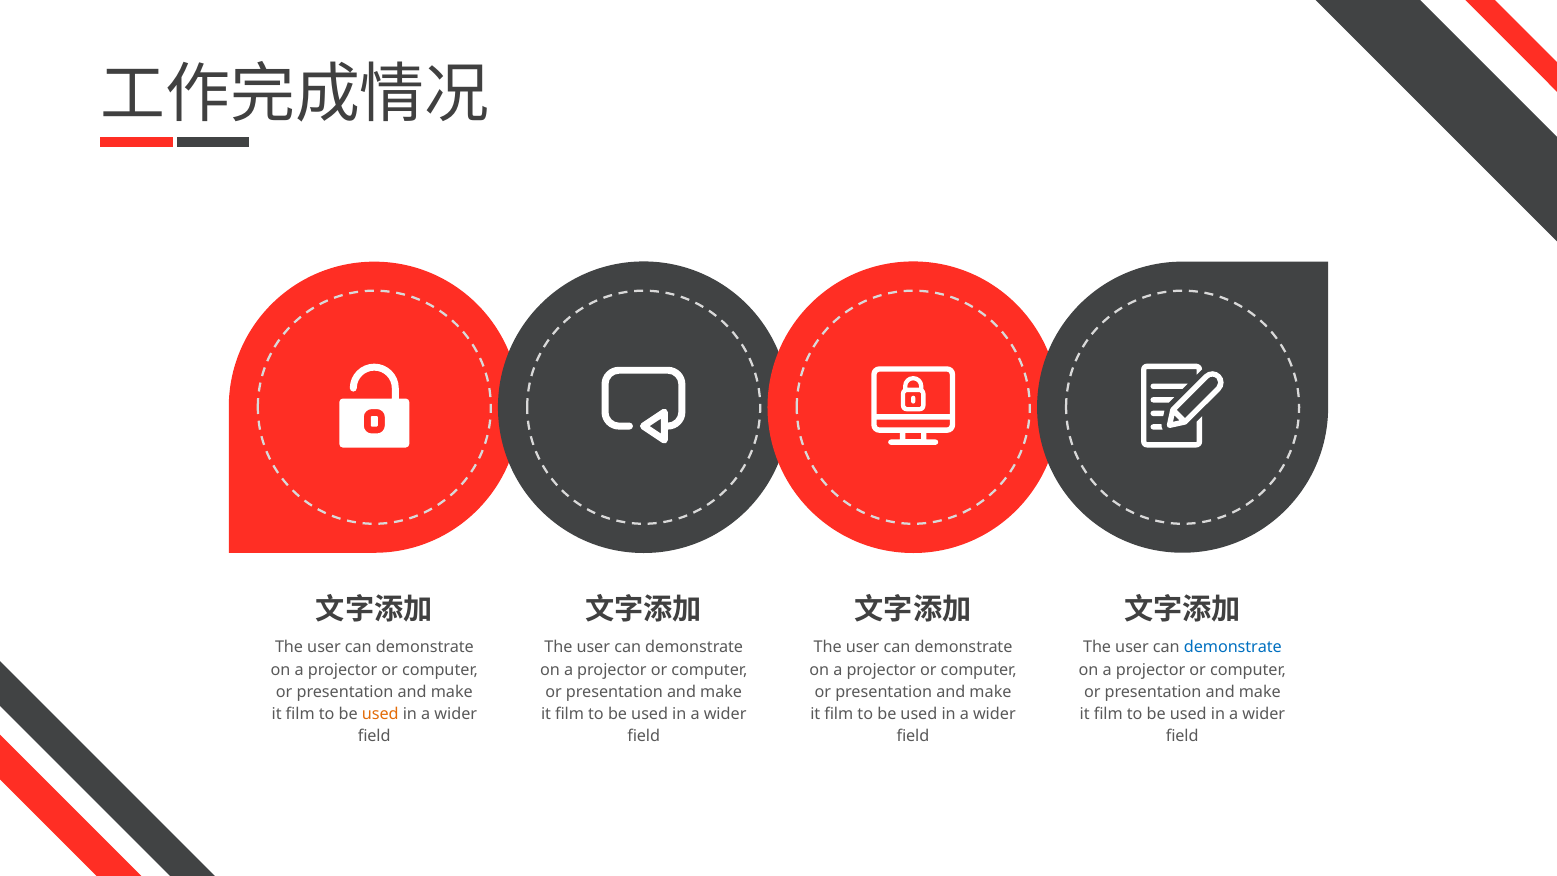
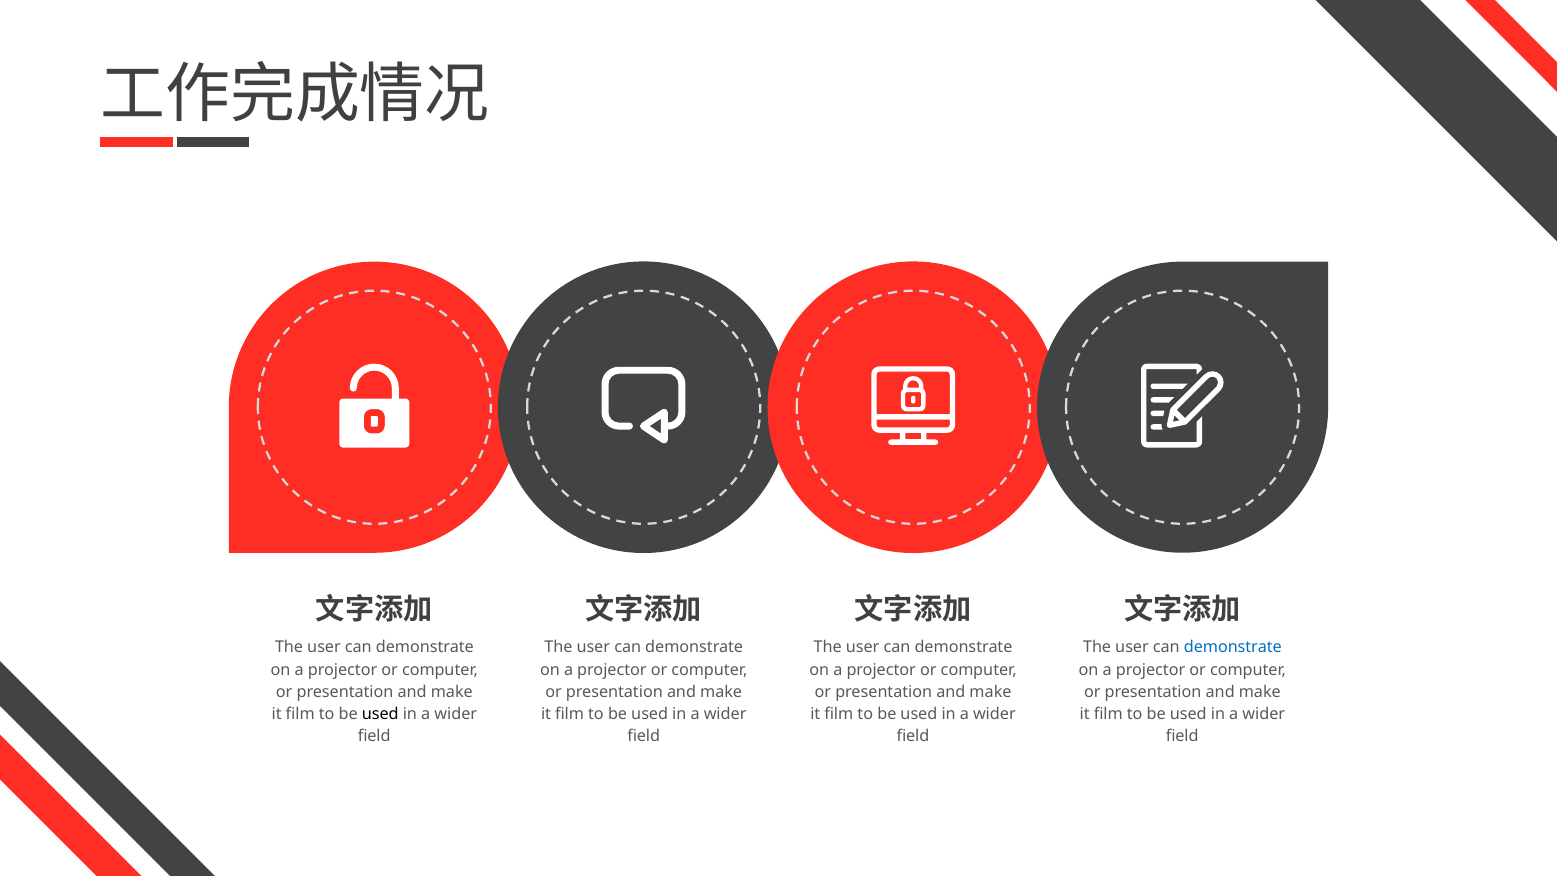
used colour: orange -> black (380, 714)
